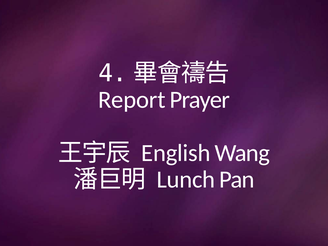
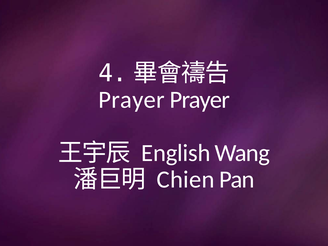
Report: Report -> Prayer (132, 100)
Lunch: Lunch -> Chien (186, 180)
